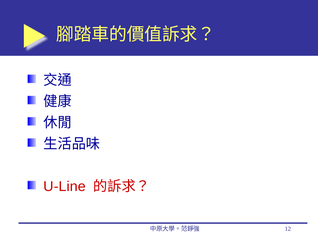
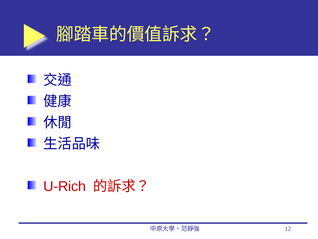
U-Line: U-Line -> U-Rich (65, 186)
